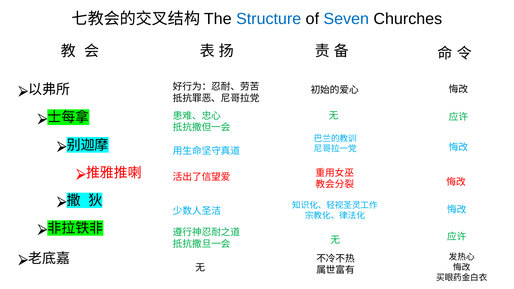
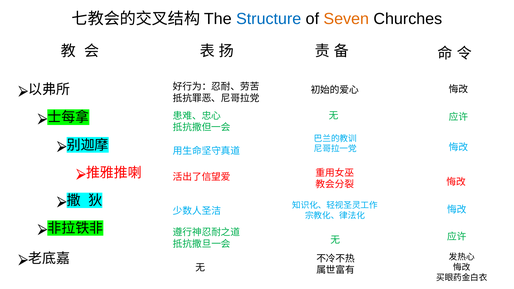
Seven colour: blue -> orange (346, 19)
